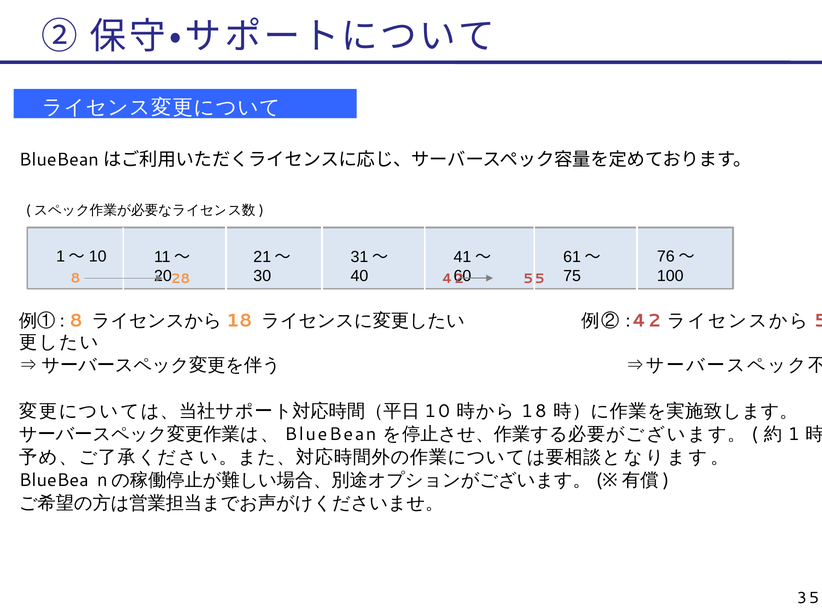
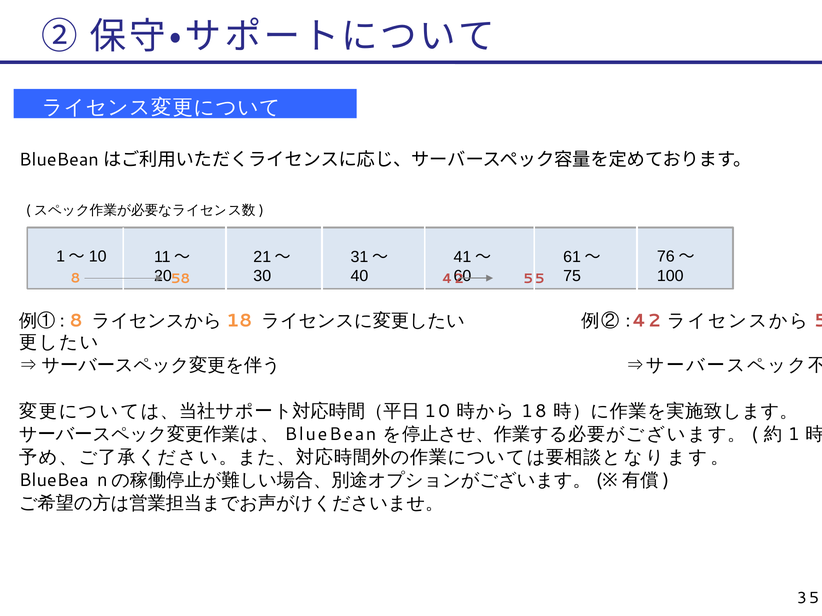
28: 28 -> 58 (181, 279)
